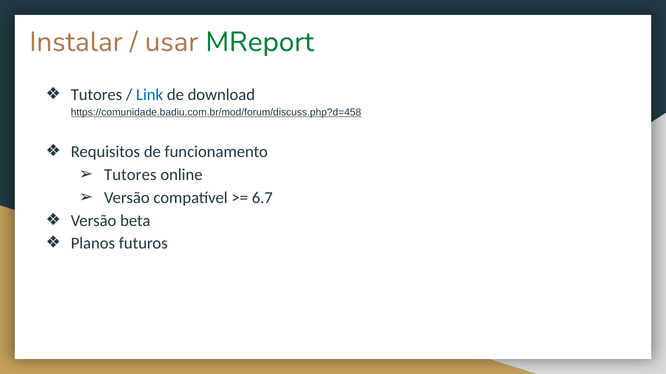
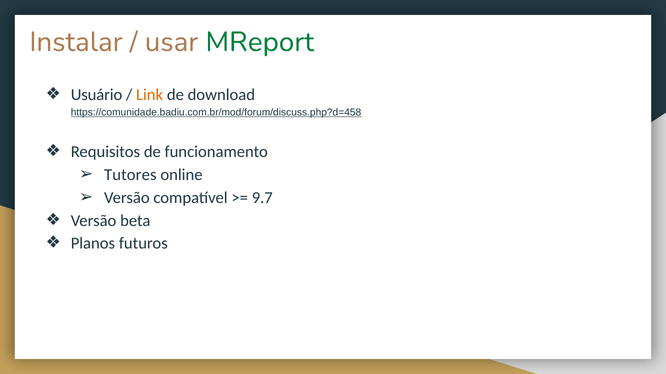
Tutores: Tutores -> Usuário (97, 95)
Link colour: blue -> orange (150, 95)
6.7: 6.7 -> 9.7 (262, 198)
